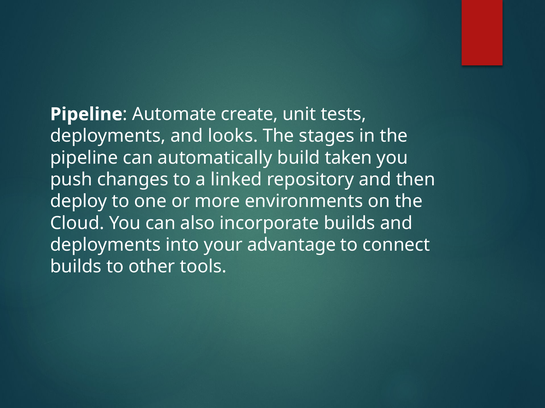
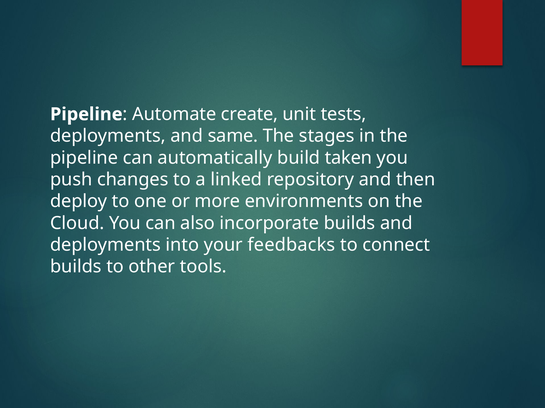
looks: looks -> same (233, 136)
advantage: advantage -> feedbacks (291, 245)
